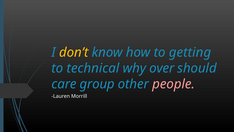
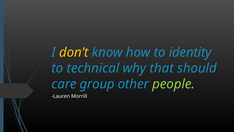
getting: getting -> identity (190, 52)
over: over -> that (162, 68)
people colour: pink -> light green (174, 84)
